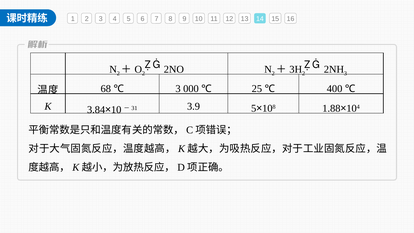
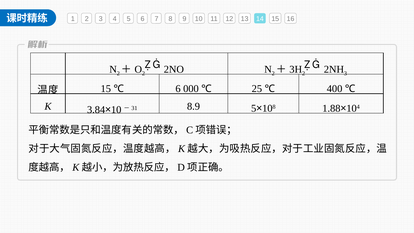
68: 68 -> 15 (106, 89)
3: 3 -> 6 (178, 89)
3.9: 3.9 -> 8.9 (194, 106)
